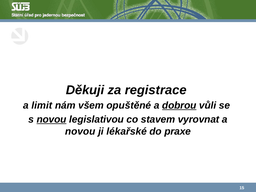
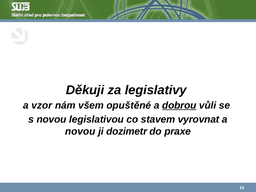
registrace: registrace -> legislativy (156, 90)
limit: limit -> vzor (42, 106)
novou underline: present -> none (52, 119)
lékařské: lékařské -> dozimetr (127, 131)
